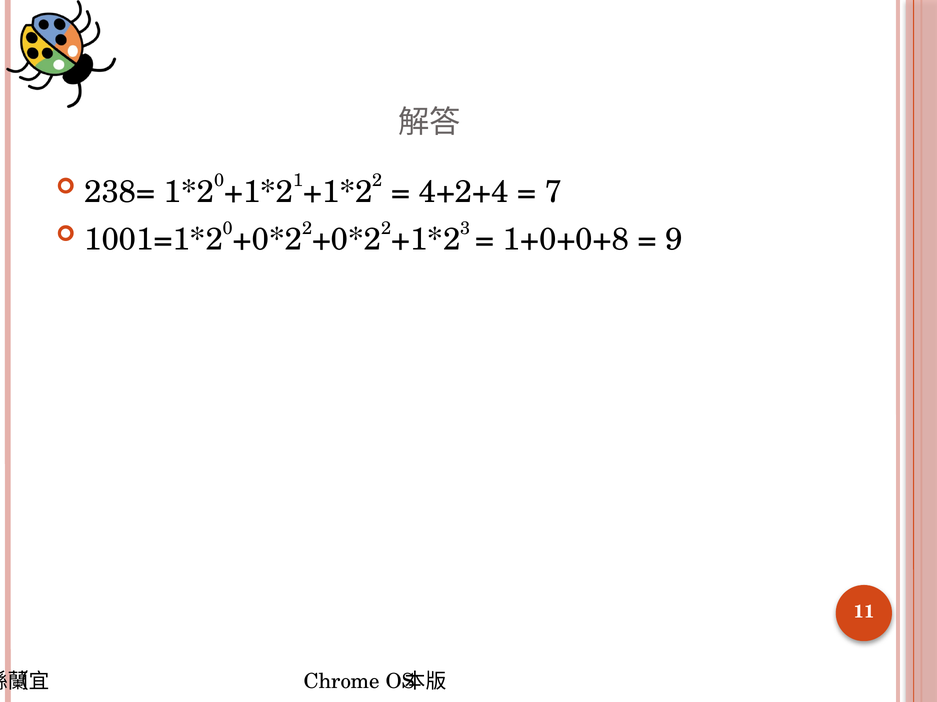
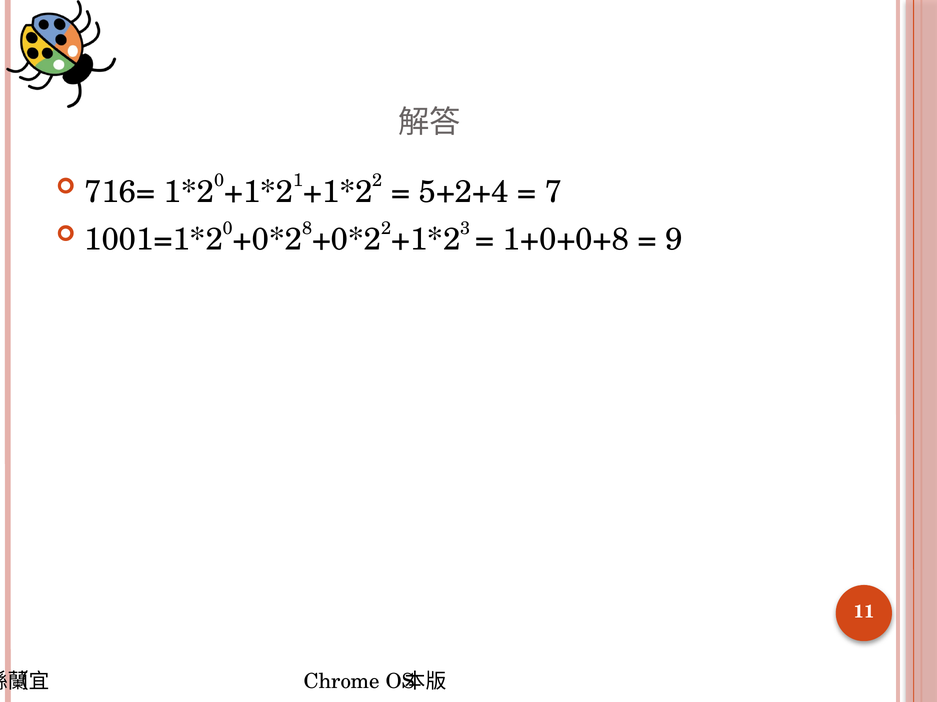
238=: 238= -> 716= (120, 192)
4+2+4: 4+2+4 -> 5+2+4 (464, 192)
2: 2 -> 8 (307, 228)
